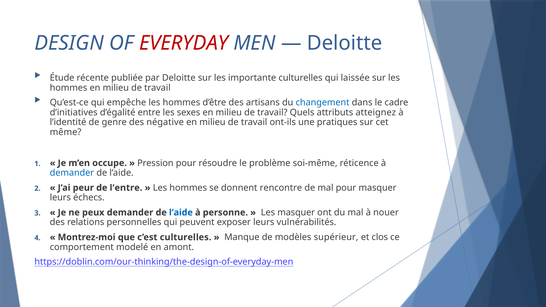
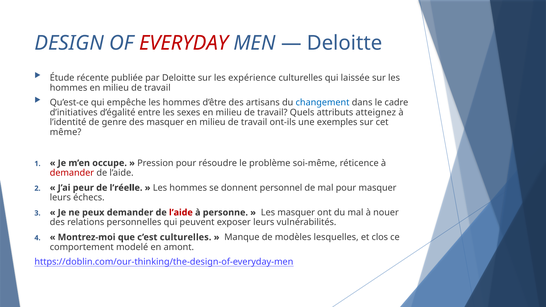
importante: importante -> expérience (252, 78)
des négative: négative -> masquer (165, 122)
pratiques: pratiques -> exemples (337, 122)
demander colour: blue -> red (72, 173)
l’entre: l’entre -> l’réelle (126, 188)
rencontre: rencontre -> personnel (281, 188)
l’aide colour: blue -> red (181, 213)
supérieur: supérieur -> lesquelles (336, 237)
